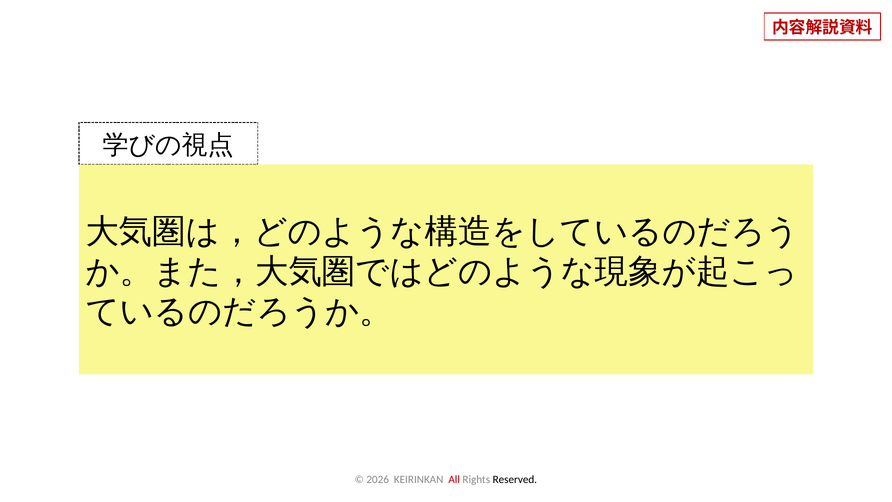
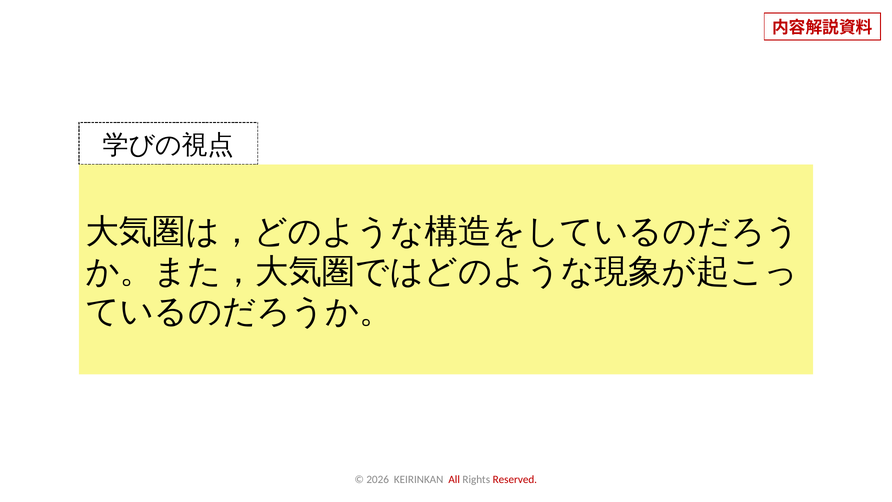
Reserved colour: black -> red (515, 479)
